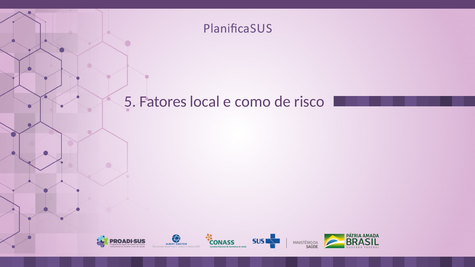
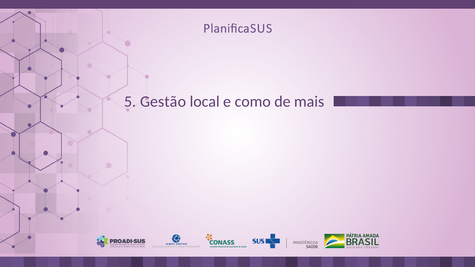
Fatores: Fatores -> Gestão (163, 102)
risco: risco -> mais (309, 102)
